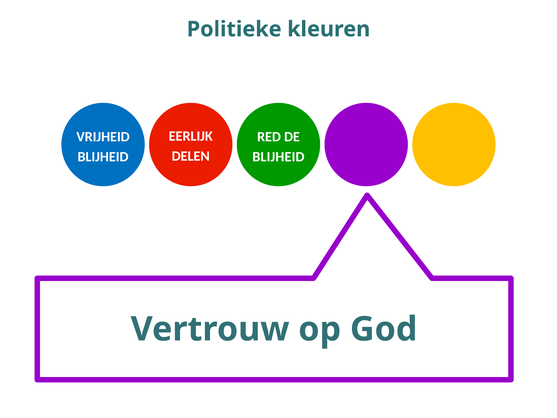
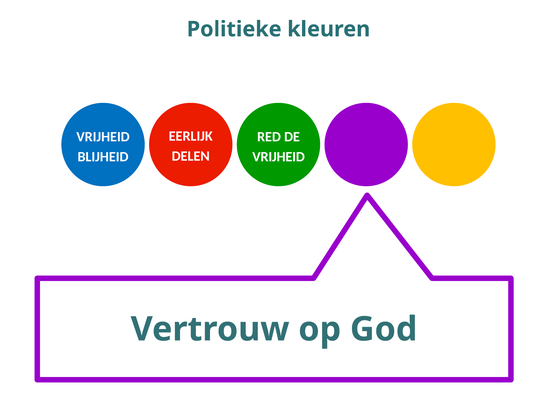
BLIJHEID: BLIJHEID -> VRIJHEID (279, 157)
